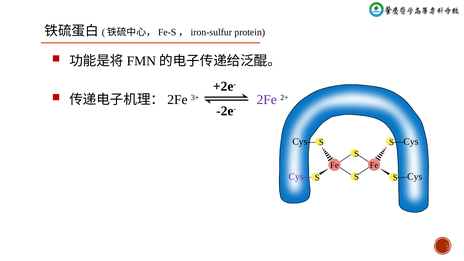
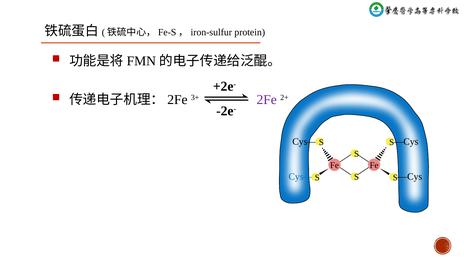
Cys— colour: purple -> blue (301, 177)
